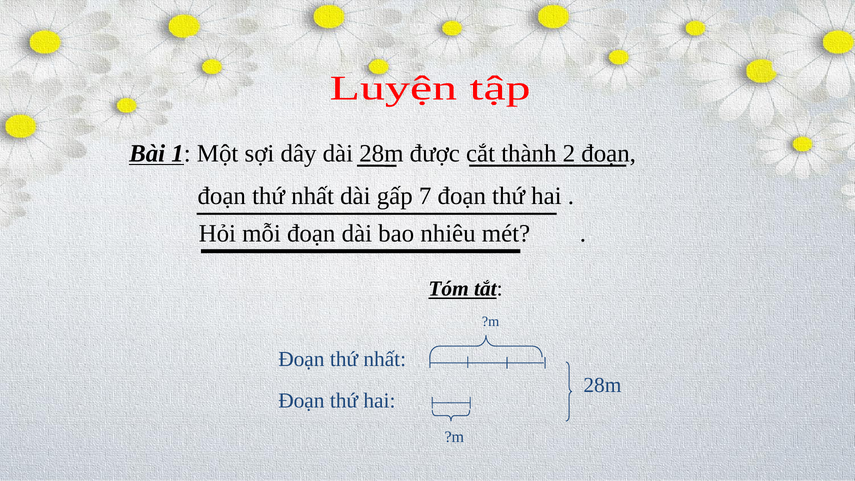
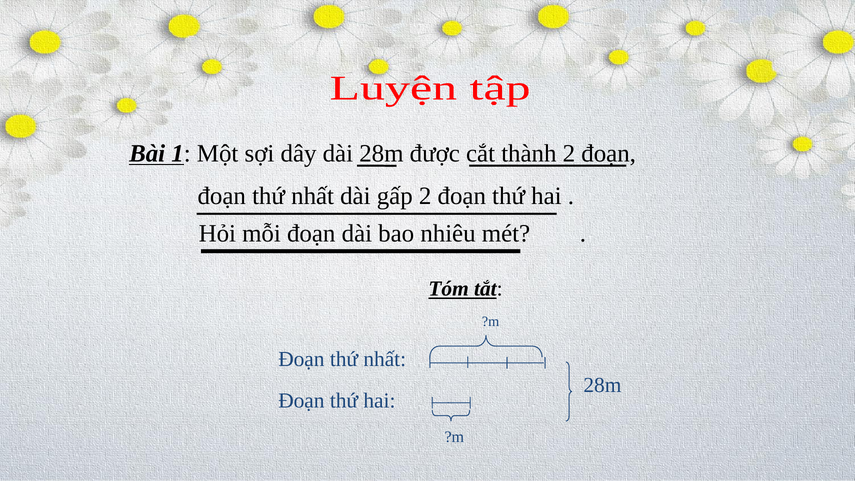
gấp 7: 7 -> 2 (425, 196)
